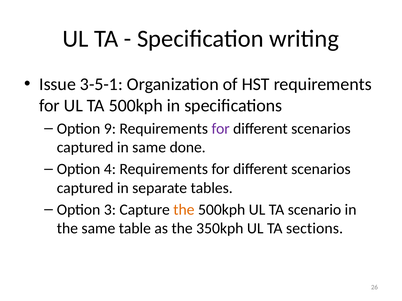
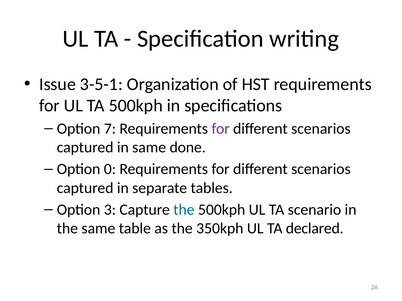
9: 9 -> 7 (110, 129)
4: 4 -> 0 (110, 169)
the colour: orange -> blue (184, 210)
sections: sections -> declared (315, 229)
